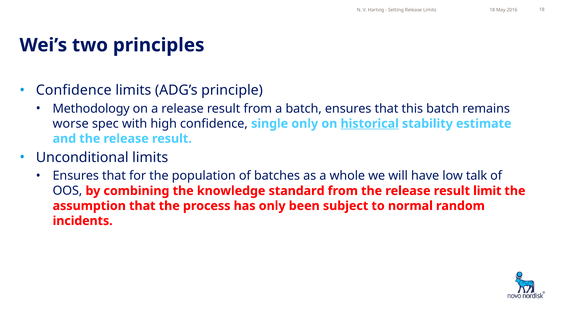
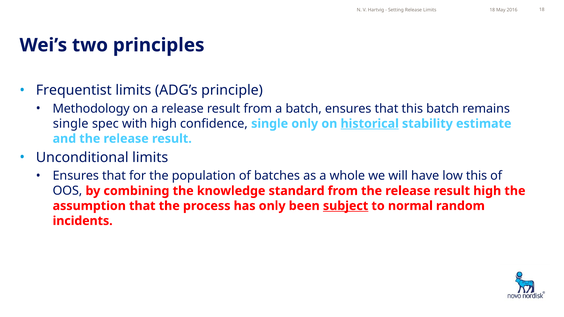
Confidence: Confidence -> Frequentist (74, 90)
worse: worse -> single (71, 124)
low talk: talk -> this (477, 176)
result limit: limit -> high (487, 191)
subject underline: none -> present (346, 206)
